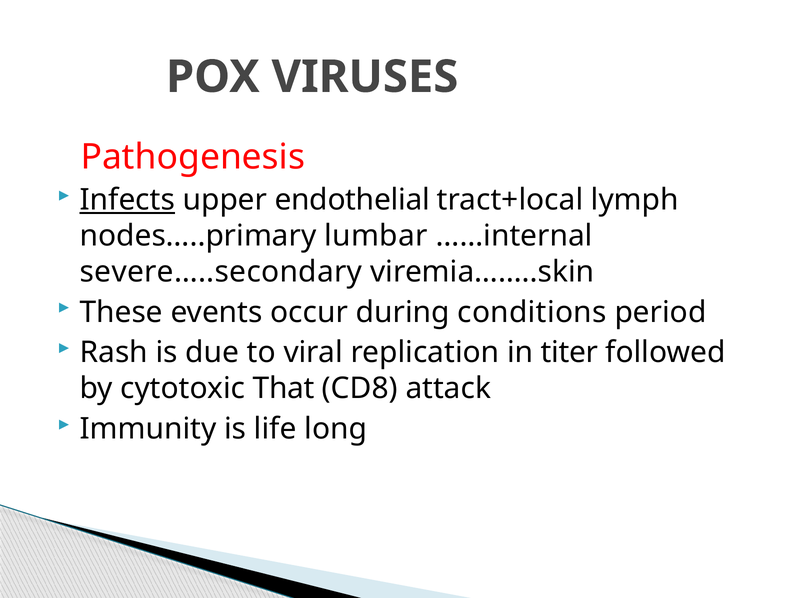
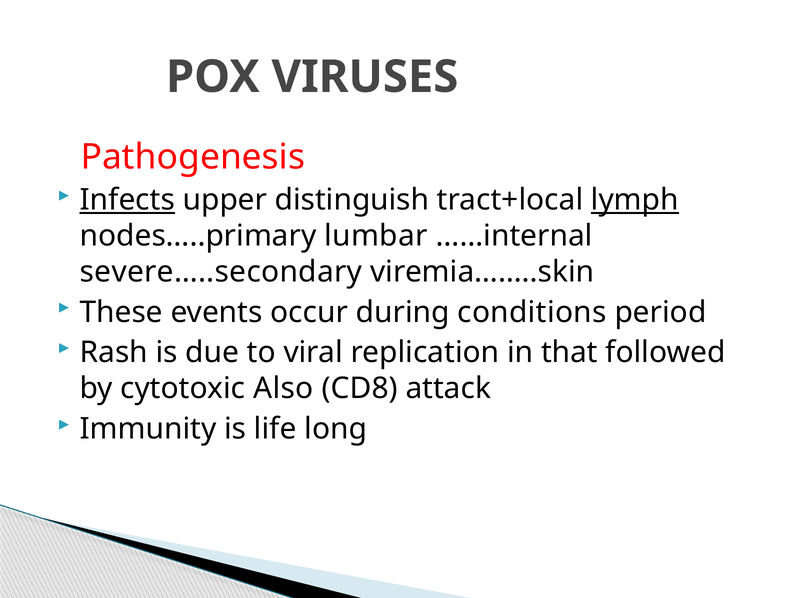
endothelial: endothelial -> distinguish (352, 200)
lymph underline: none -> present (635, 200)
titer: titer -> that (569, 353)
That: That -> Also (283, 389)
